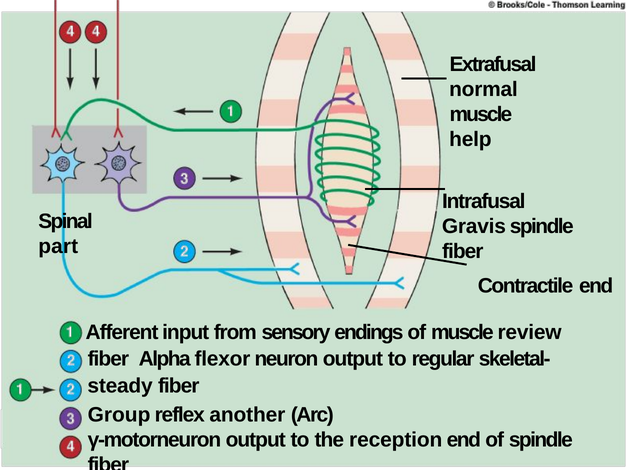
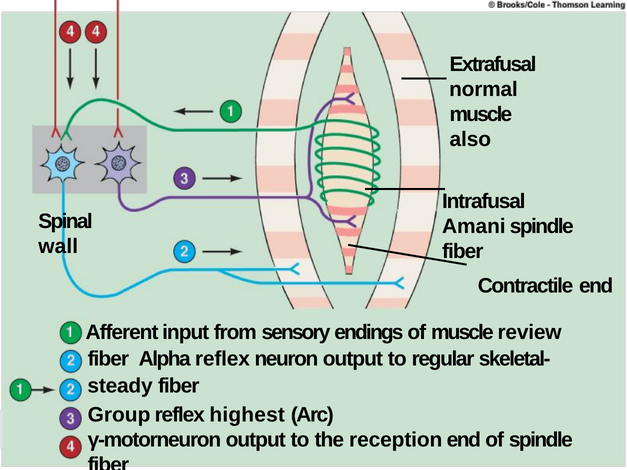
help: help -> also (470, 140)
Gravis: Gravis -> Amani (474, 227)
part: part -> wall (58, 246)
Alpha flexor: flexor -> reflex (222, 359)
another: another -> highest (247, 415)
